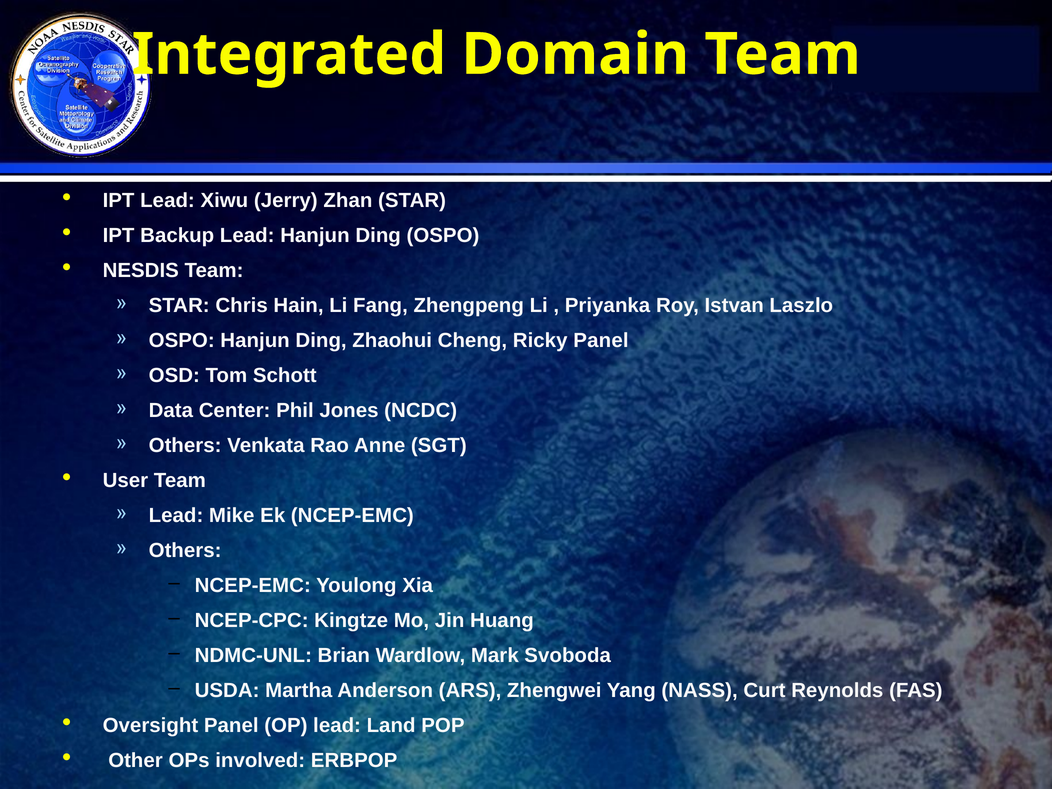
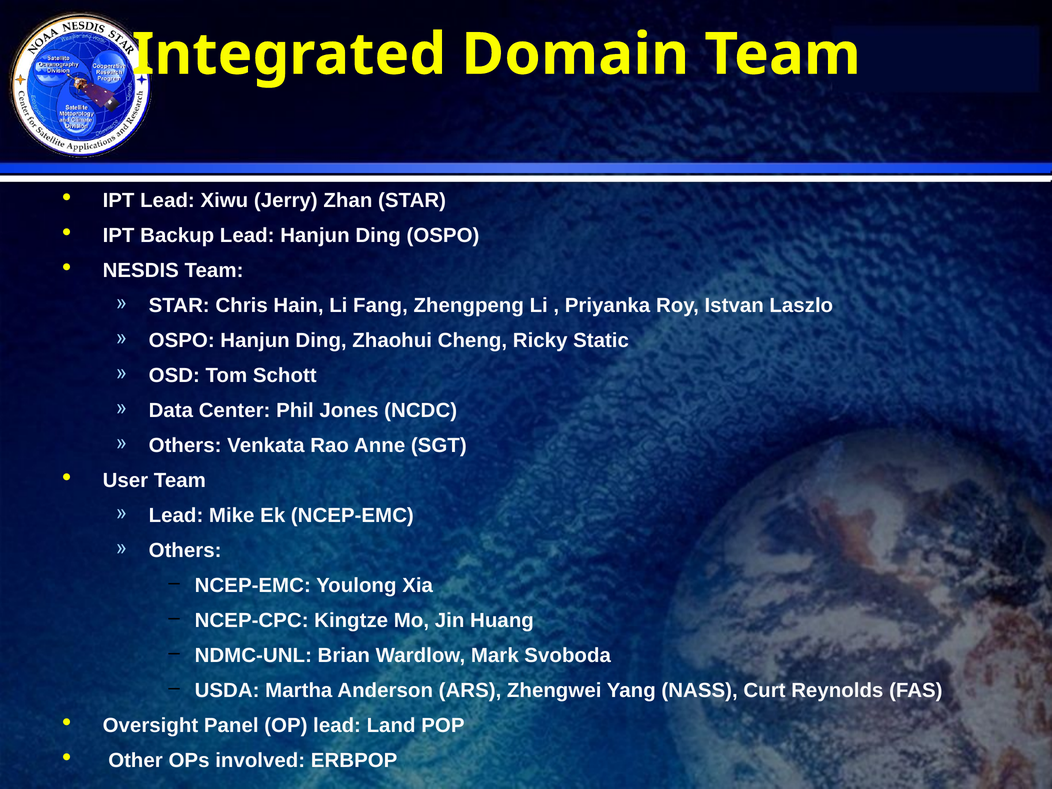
Ricky Panel: Panel -> Static (601, 340)
